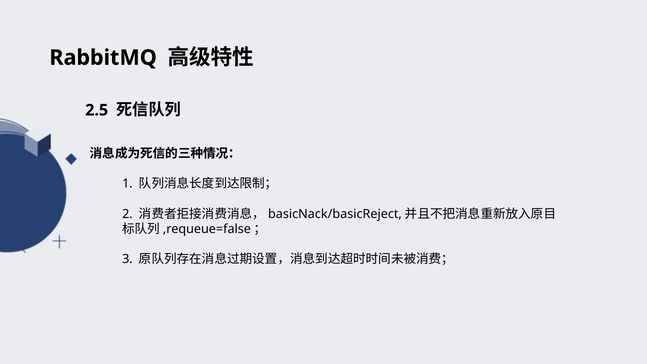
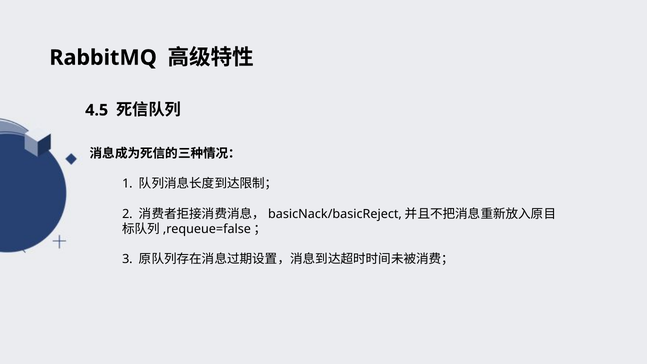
2.5: 2.5 -> 4.5 (97, 110)
